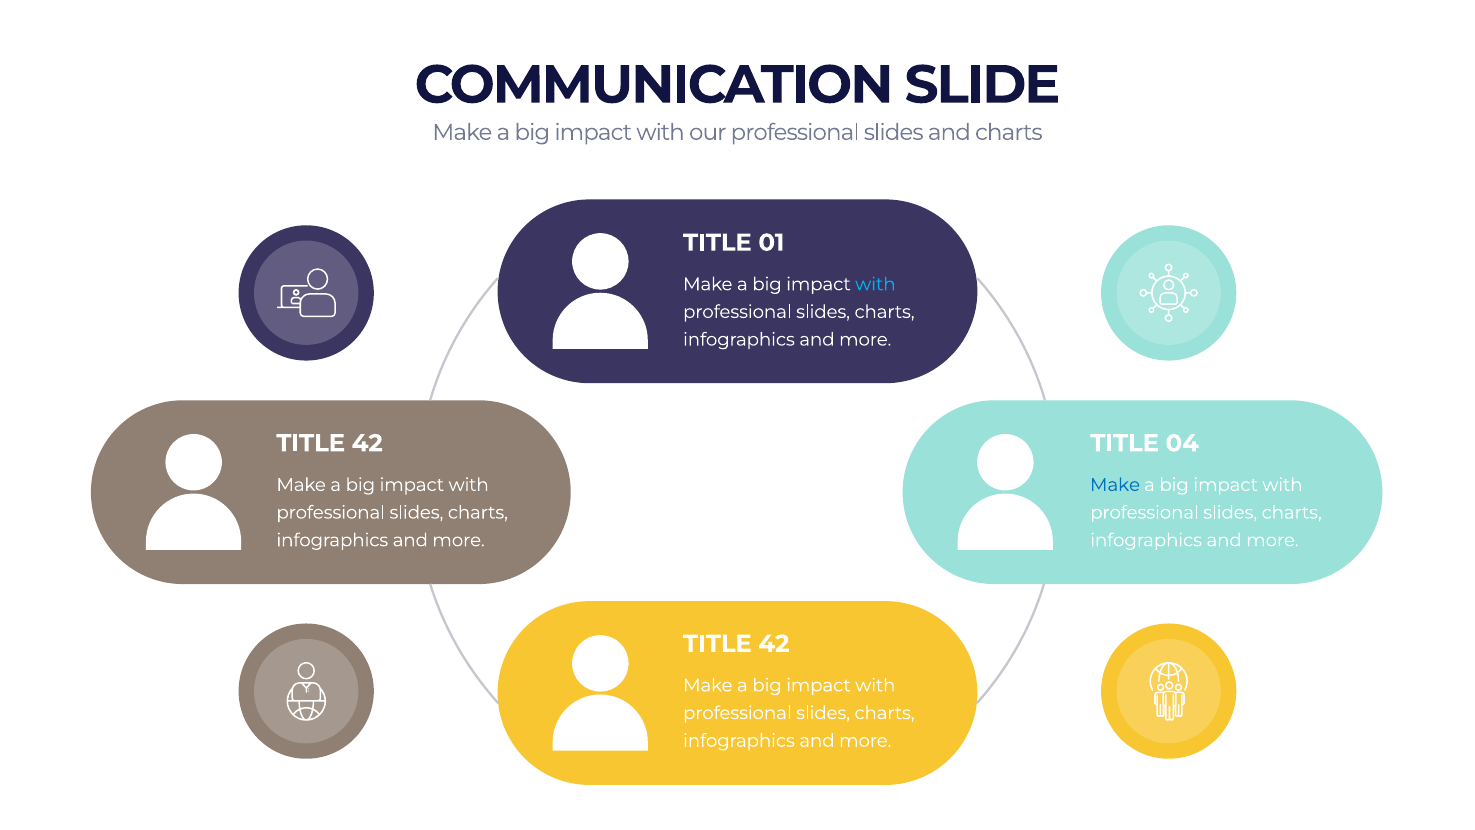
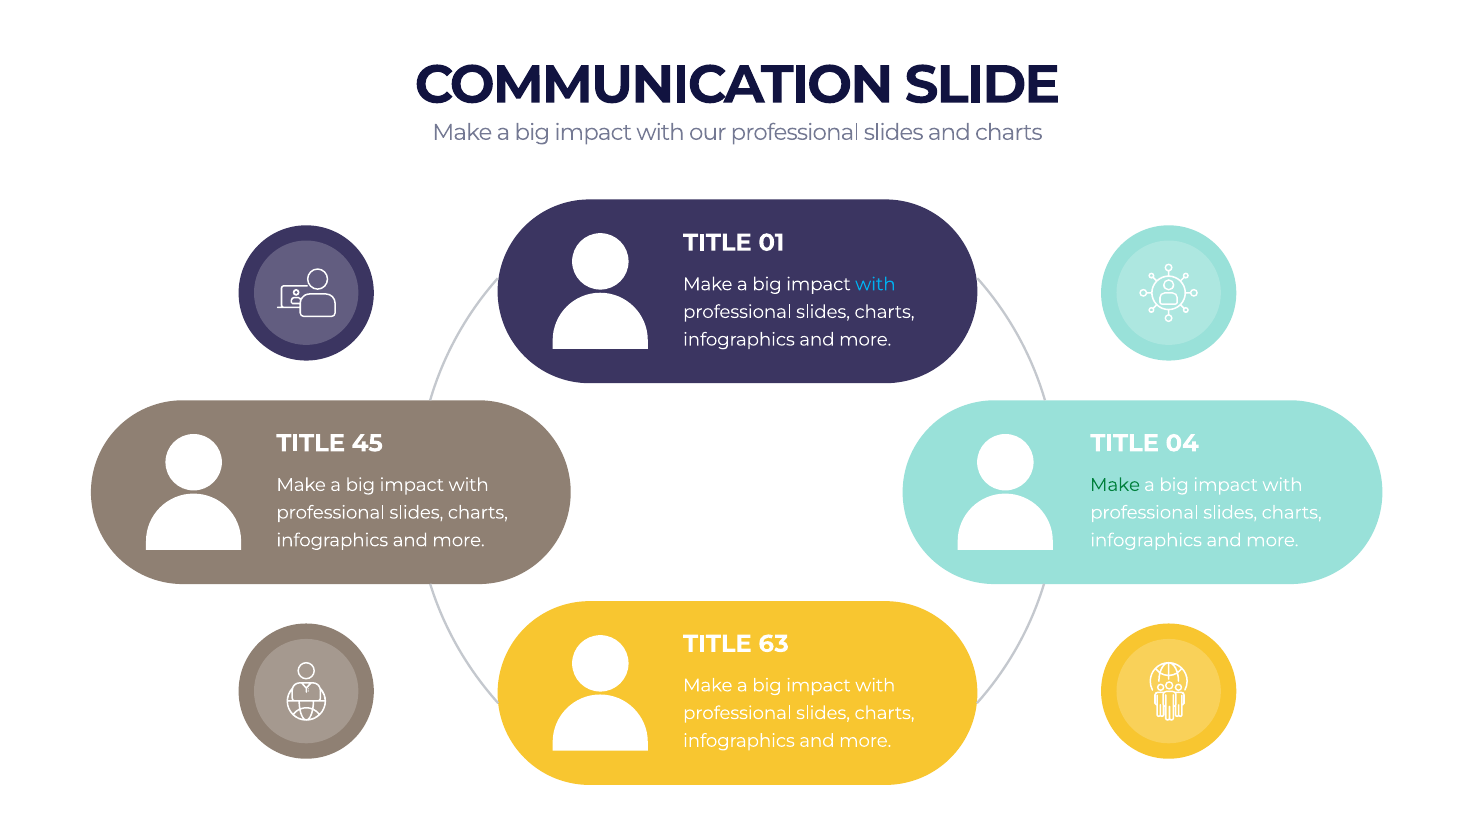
42: 42 -> 45 (367, 443)
Make colour: blue -> green (1115, 485)
42: 42 -> 63 (774, 644)
